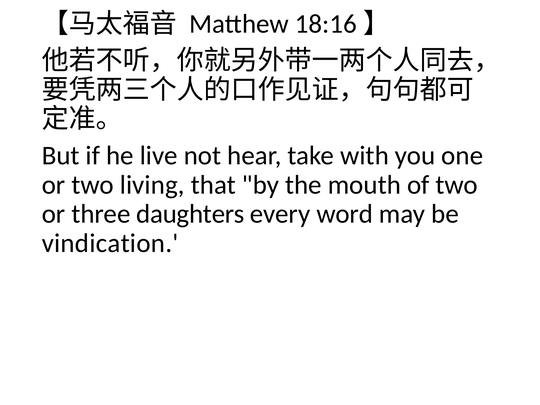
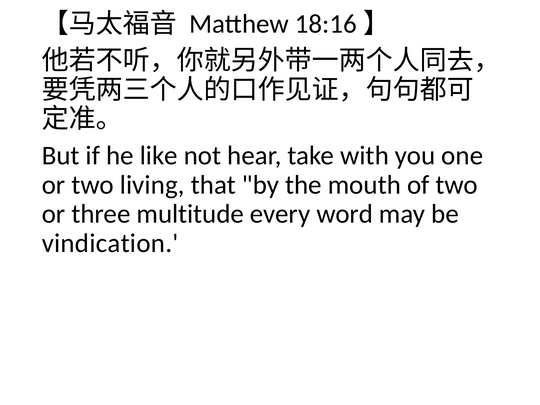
live: live -> like (159, 156)
daughters: daughters -> multitude (190, 214)
